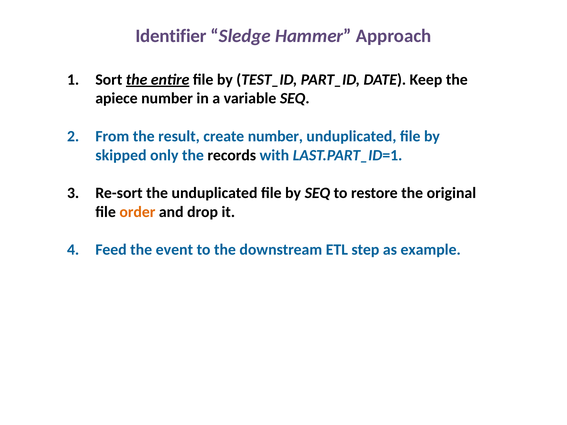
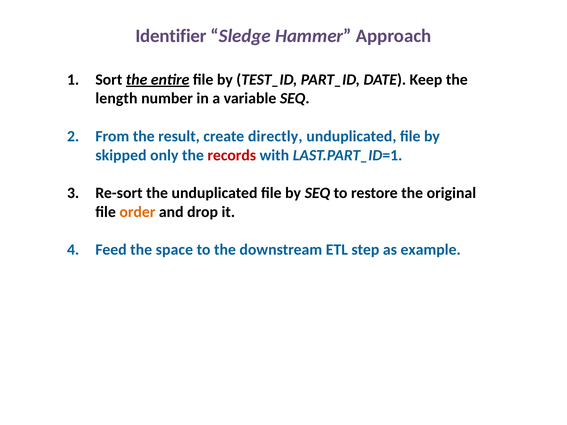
apiece: apiece -> length (116, 99)
create number: number -> directly (275, 136)
records colour: black -> red (232, 155)
event: event -> space (174, 250)
